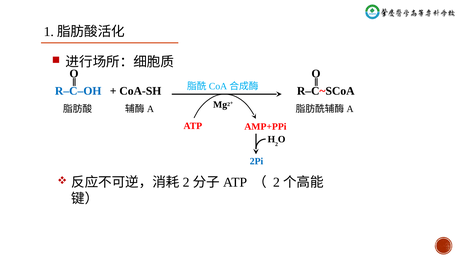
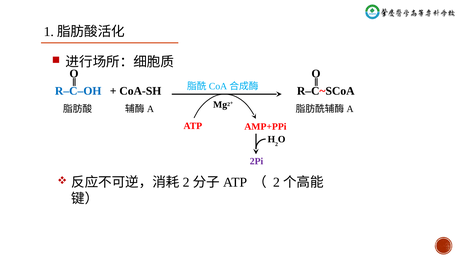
2Pi colour: blue -> purple (256, 162)
